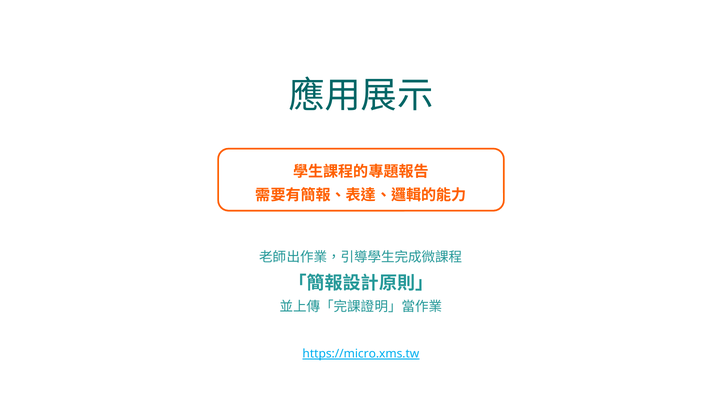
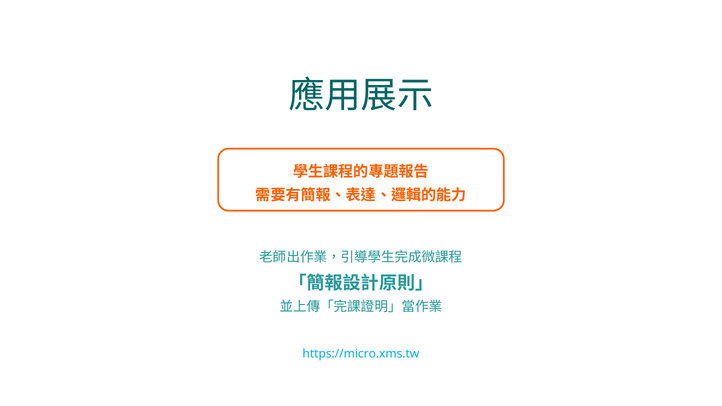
https://micro.xms.tw underline: present -> none (361, 354)
